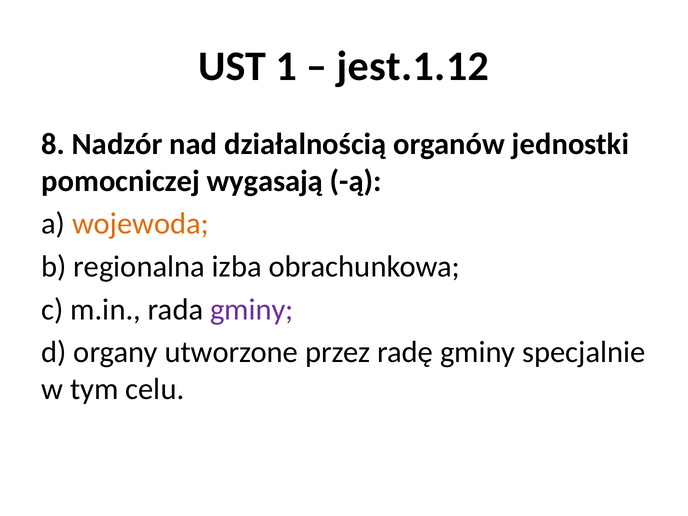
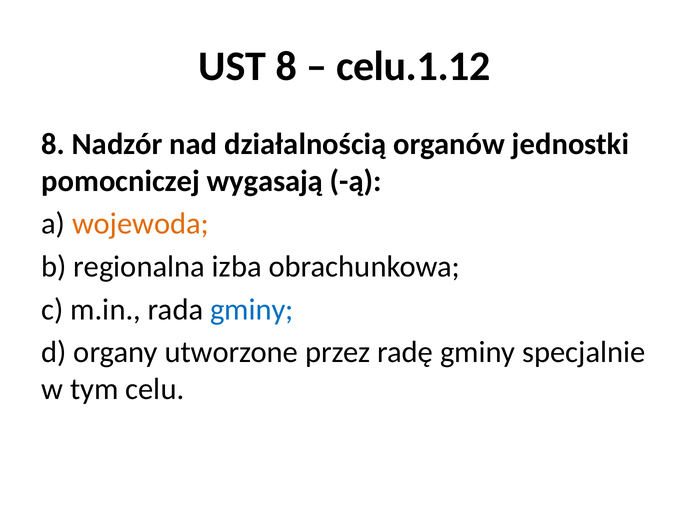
UST 1: 1 -> 8 (286, 67)
jest.1.12: jest.1.12 -> celu.1.12 (413, 67)
gminy colour: purple -> blue (252, 310)
